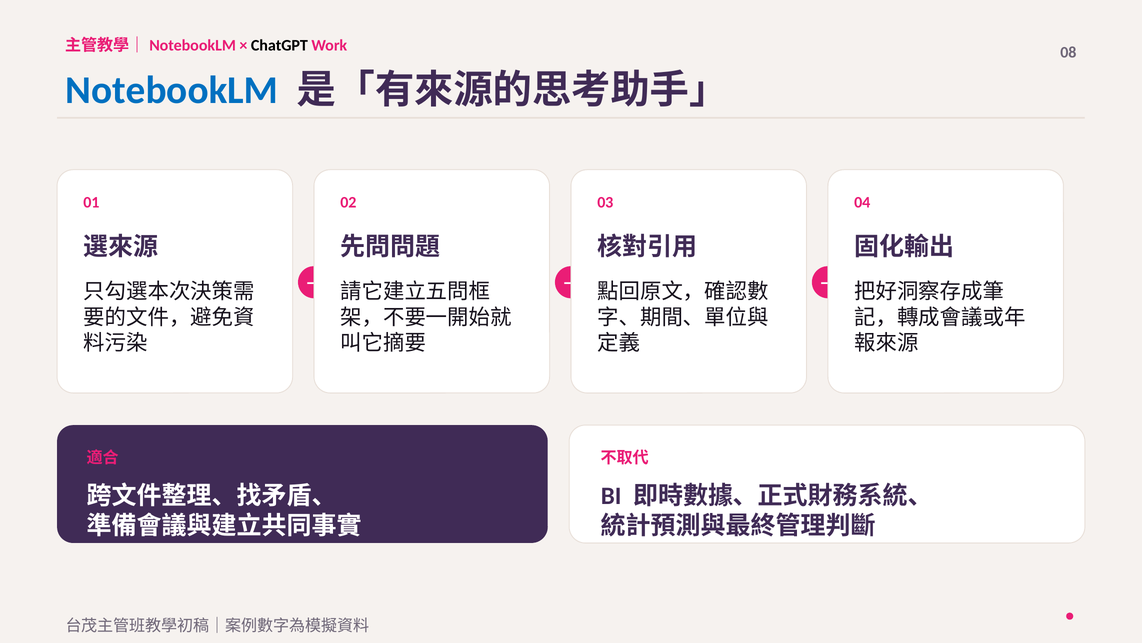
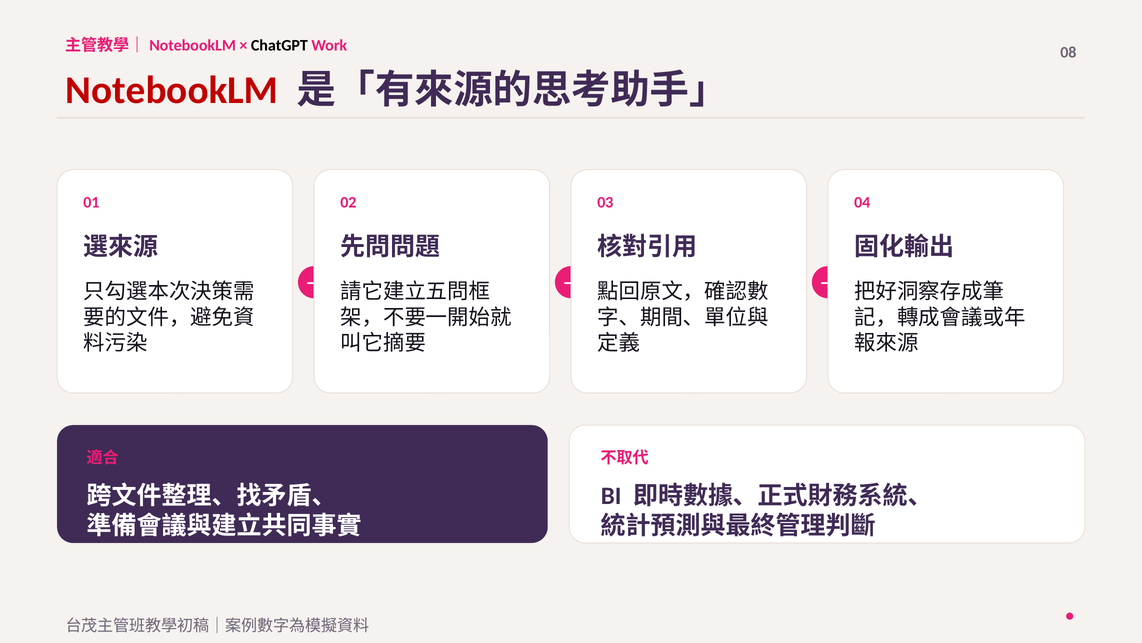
NotebookLM colour: blue -> red (172, 90)
